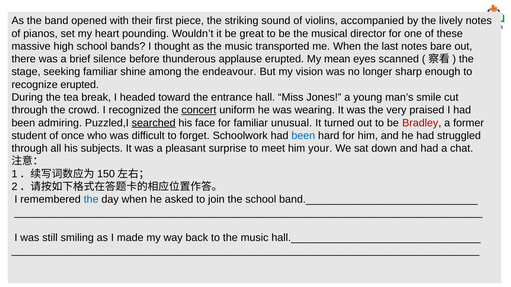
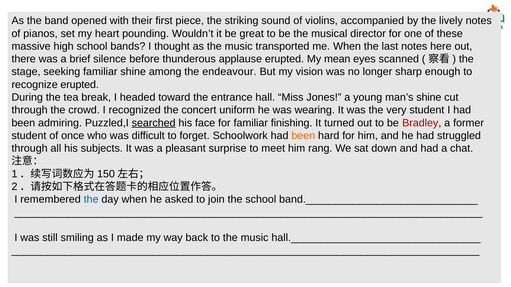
bare: bare -> here (441, 46)
man’s smile: smile -> shine (429, 97)
concert underline: present -> none (199, 110)
very praised: praised -> student (427, 110)
unusual: unusual -> finishing (292, 123)
been colour: blue -> orange (303, 136)
your: your -> rang (320, 149)
